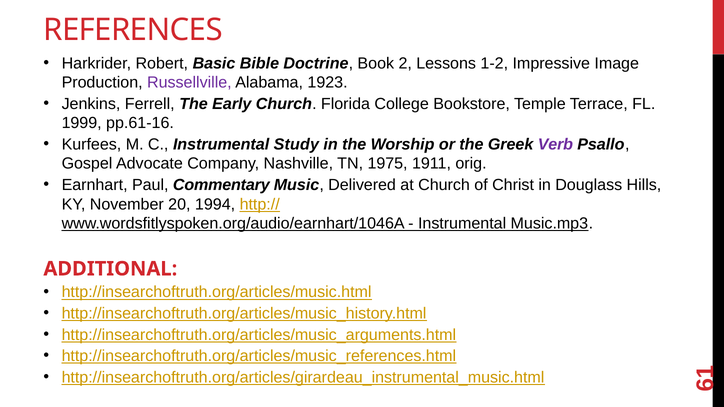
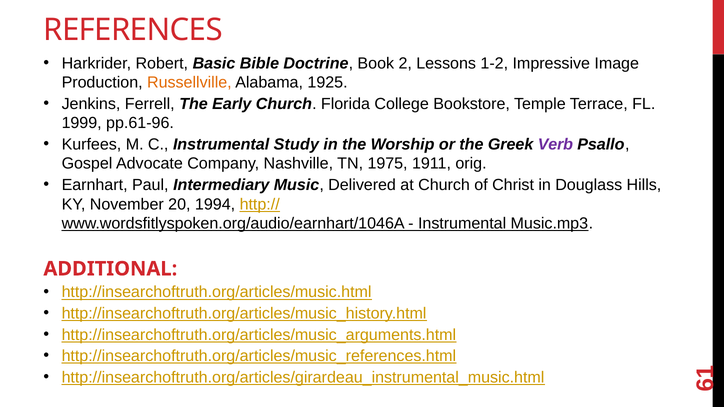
Russellville colour: purple -> orange (189, 83)
1923: 1923 -> 1925 (328, 83)
pp.61-16: pp.61-16 -> pp.61-96 (140, 123)
Commentary: Commentary -> Intermediary (221, 185)
